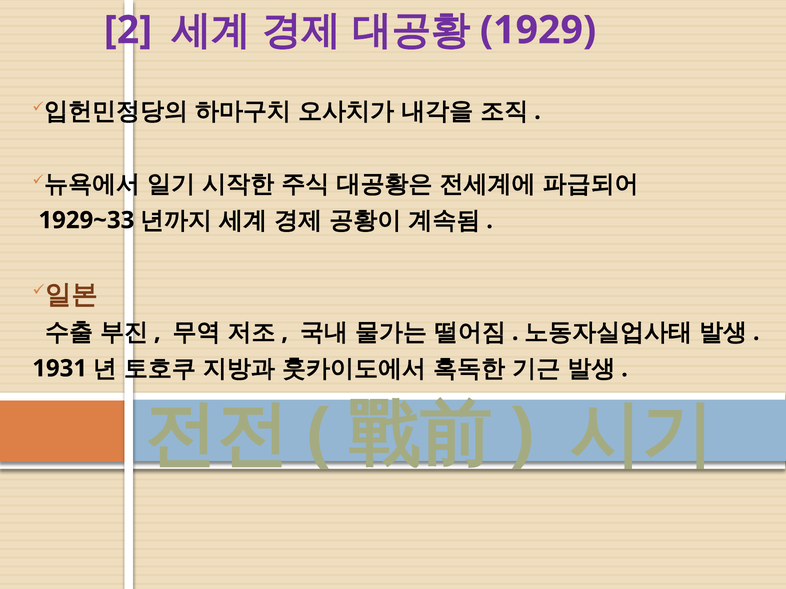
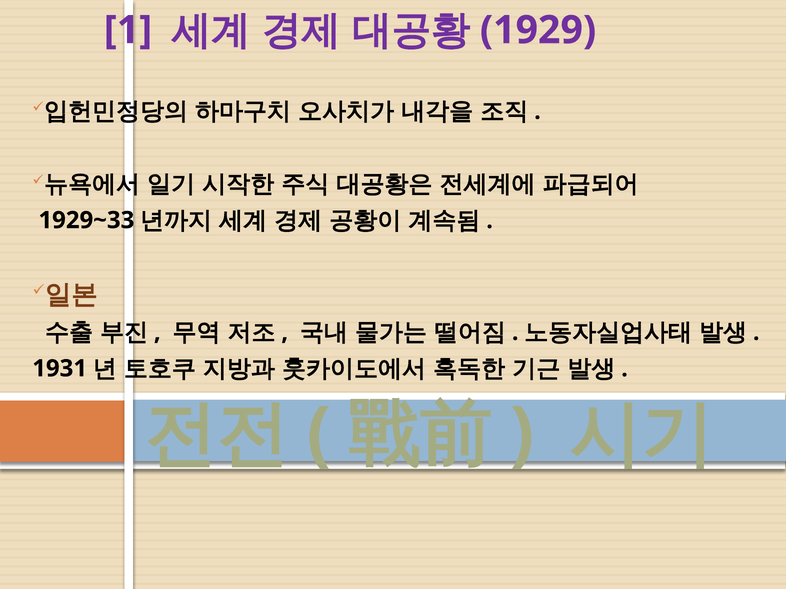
2: 2 -> 1 (128, 30)
